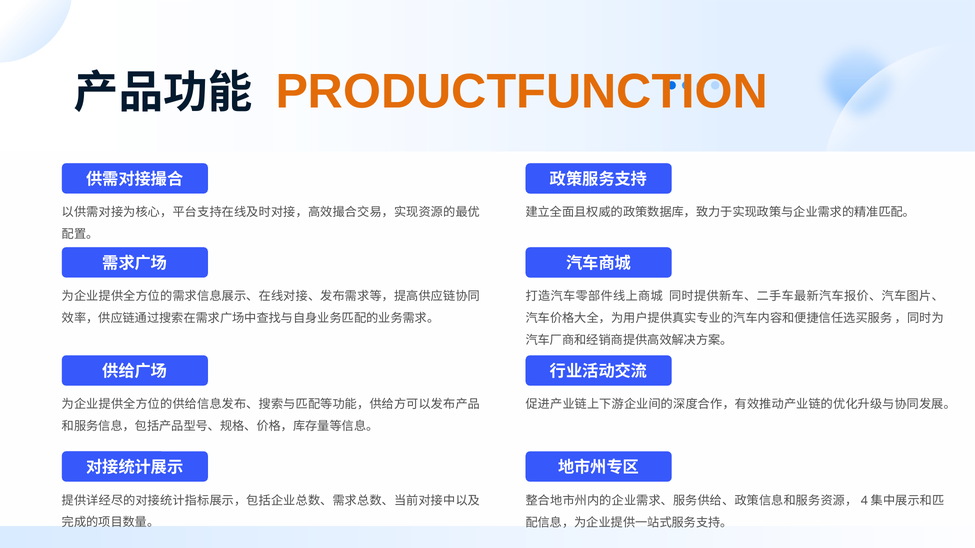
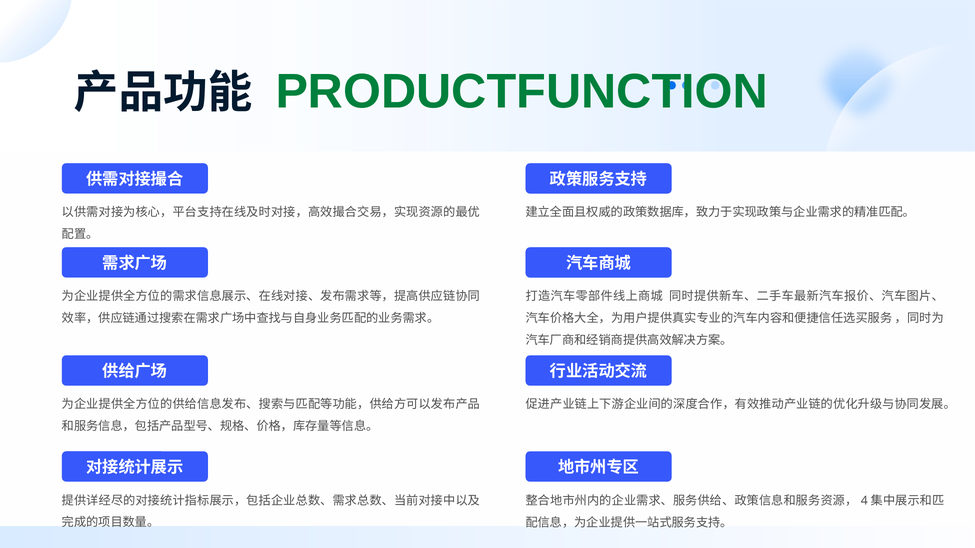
PRODUCTFUNCTION colour: orange -> green (522, 92)
